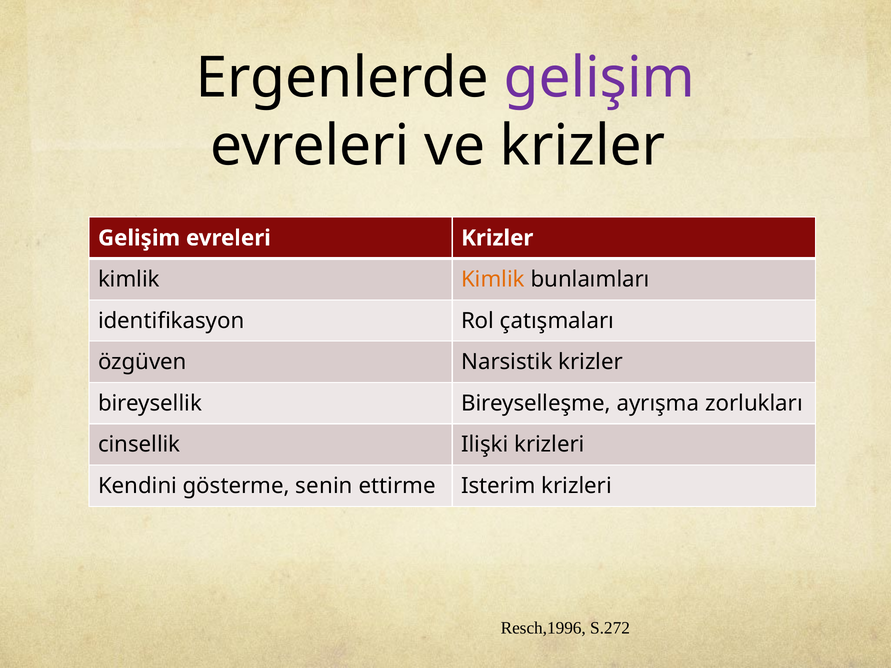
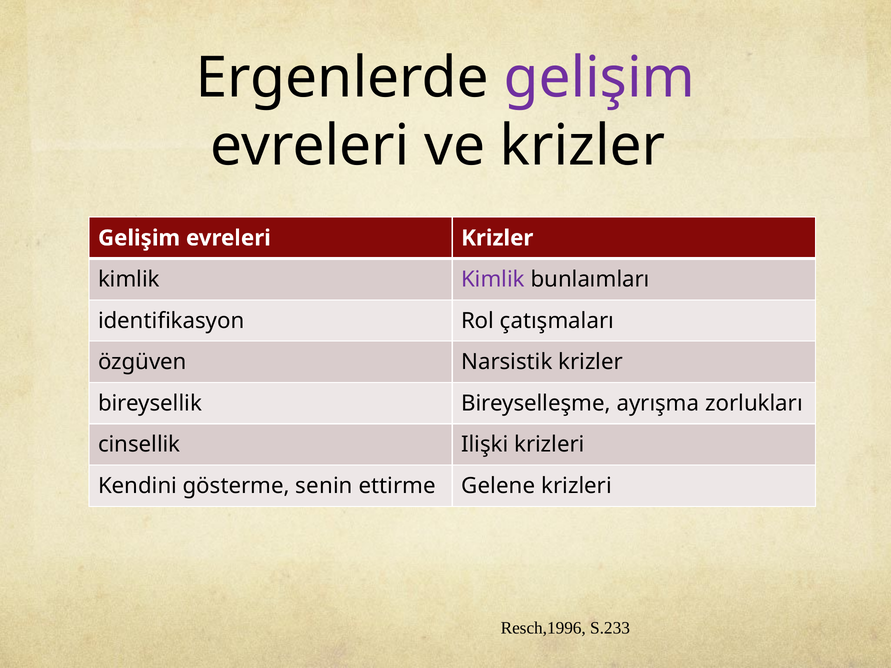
Kimlik colour: orange -> purple (493, 279)
Isterim: Isterim -> Gelene (498, 486)
S.272: S.272 -> S.233 (610, 628)
